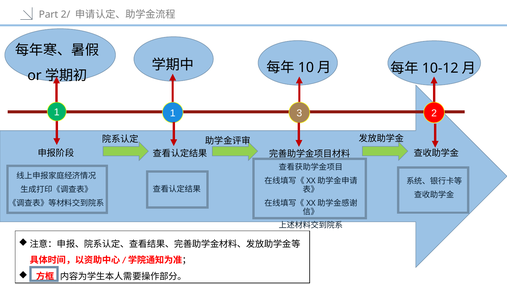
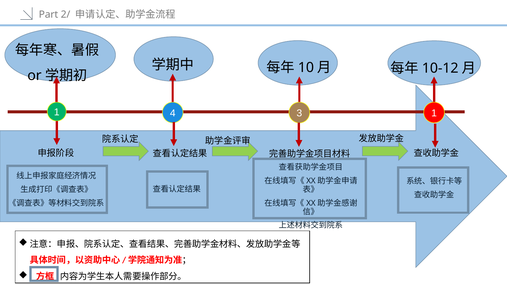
1 1: 1 -> 4 (173, 113)
3 2: 2 -> 1 (434, 113)
